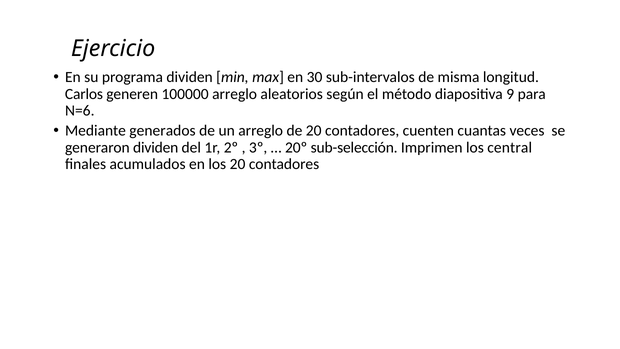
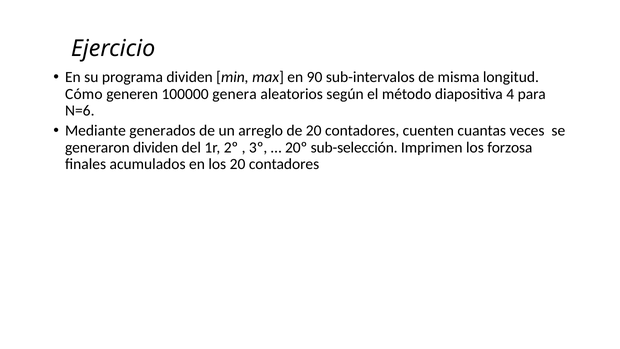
30: 30 -> 90 (315, 77)
Carlos: Carlos -> Cómo (84, 94)
100000 arreglo: arreglo -> genera (235, 94)
9: 9 -> 4 (510, 94)
central: central -> forzosa (510, 147)
